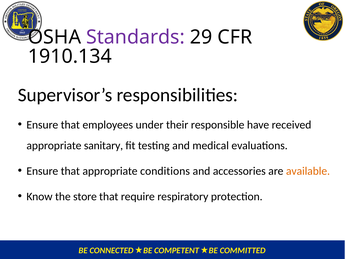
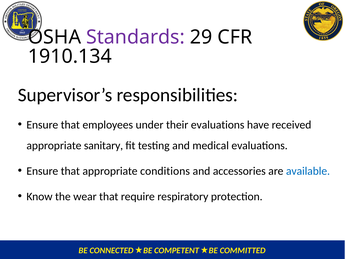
their responsible: responsible -> evaluations (218, 125)
available colour: orange -> blue (308, 171)
store: store -> wear (85, 196)
